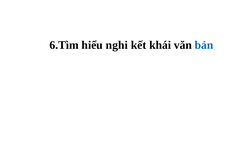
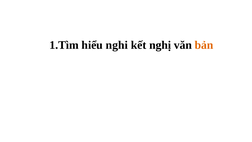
6.Tìm: 6.Tìm -> 1.Tìm (64, 45)
khái: khái -> nghị (160, 45)
bản colour: blue -> orange (204, 45)
